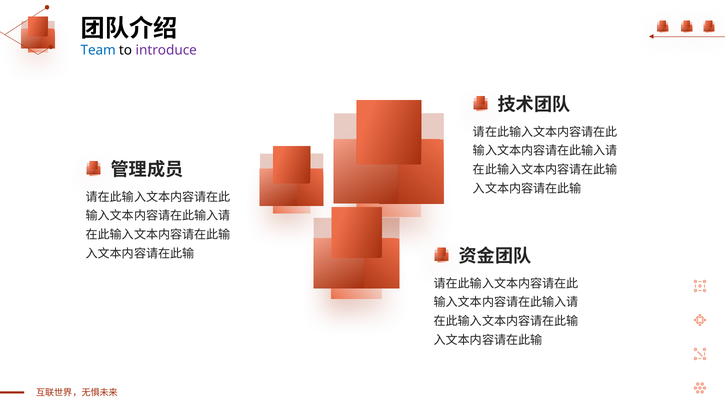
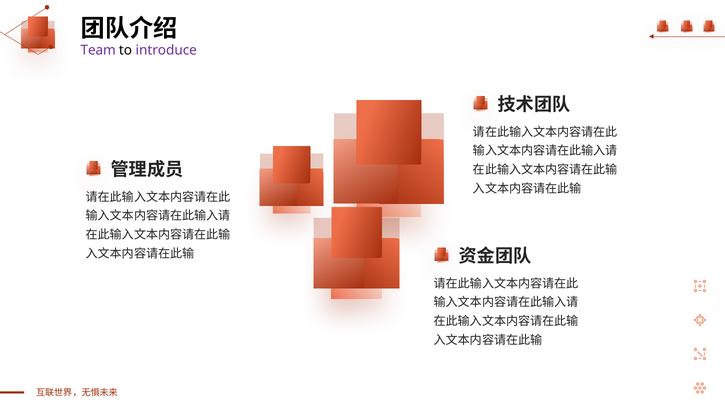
Team colour: blue -> purple (98, 50)
